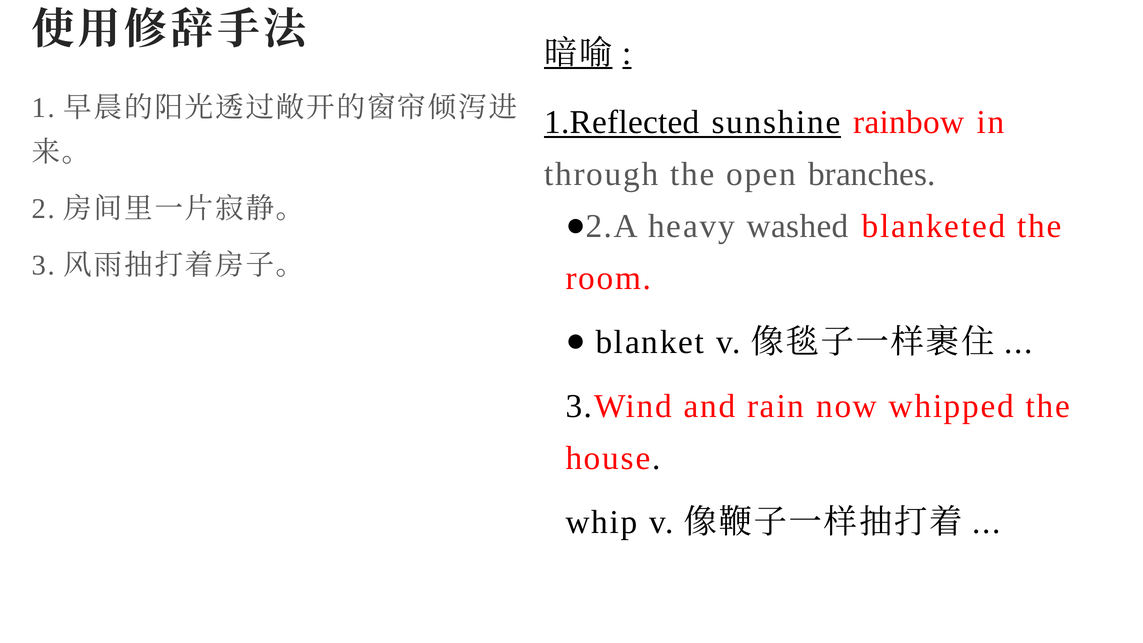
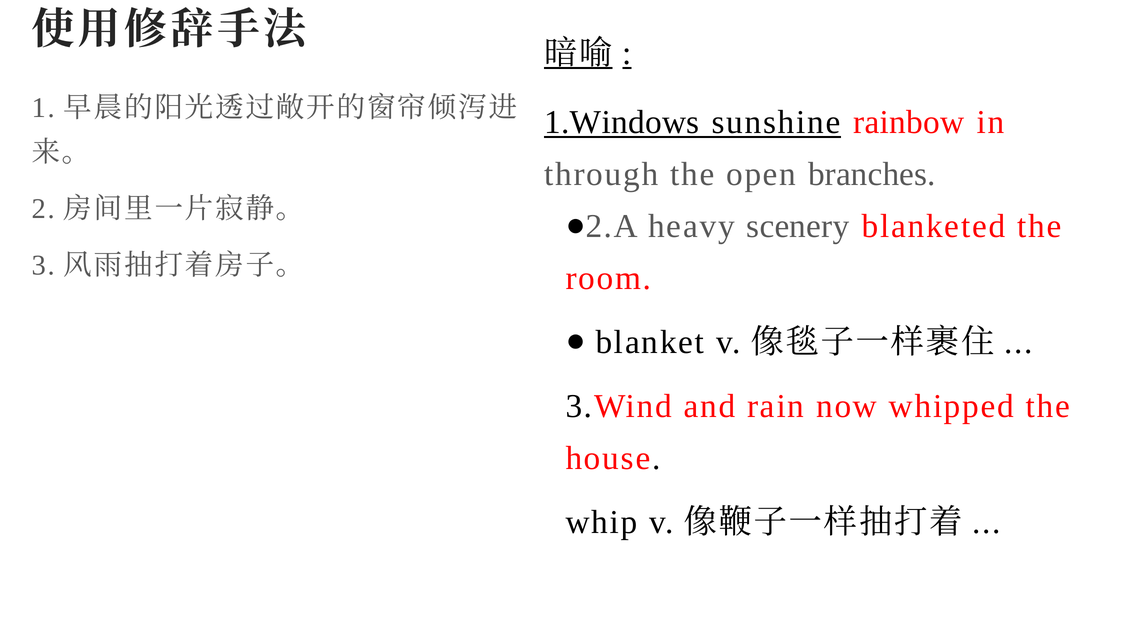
1.Reflected: 1.Reflected -> 1.Windows (622, 122)
washed: washed -> scenery (798, 226)
